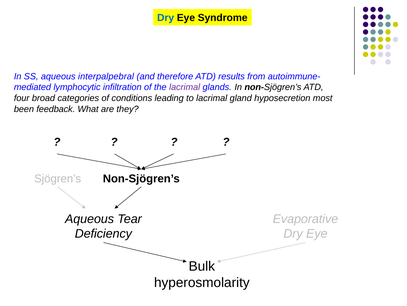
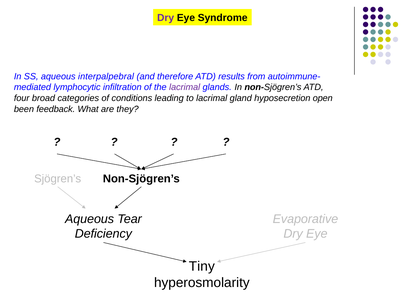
Dry colour: blue -> purple (166, 18)
most: most -> open (323, 98)
Bulk: Bulk -> Tiny (202, 266)
